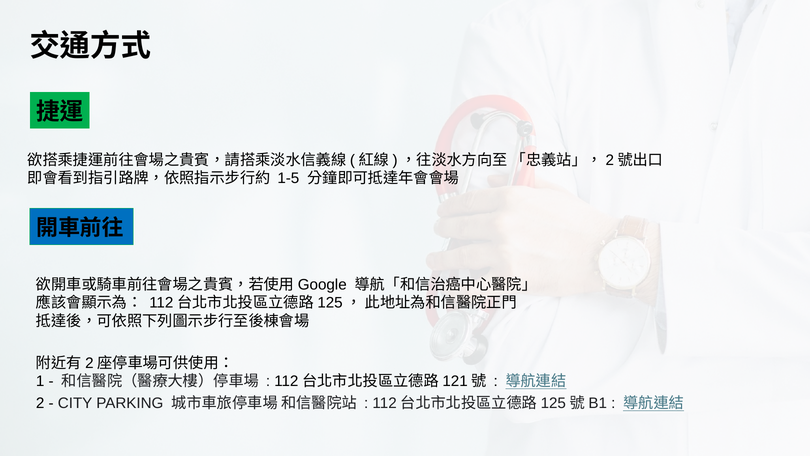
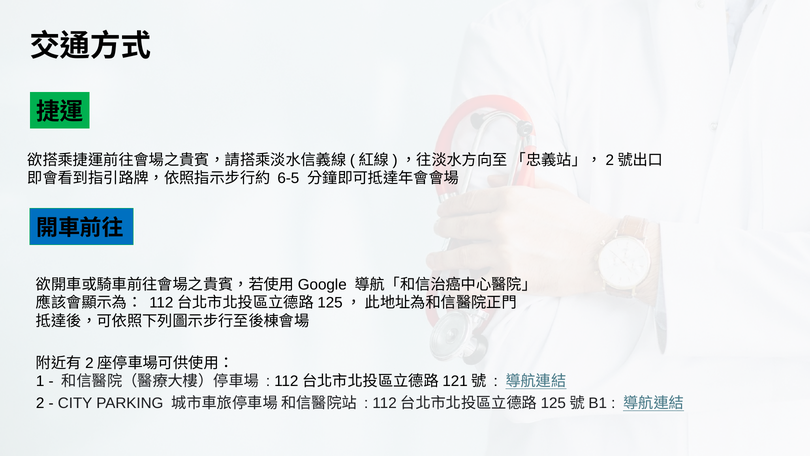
1-5: 1-5 -> 6-5 (288, 178)
